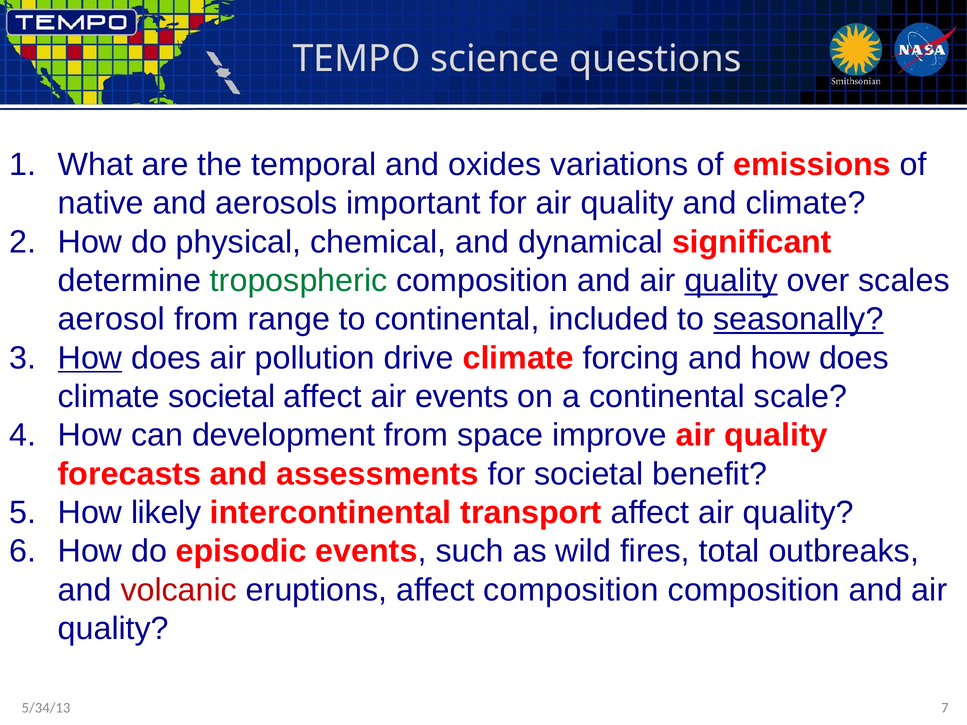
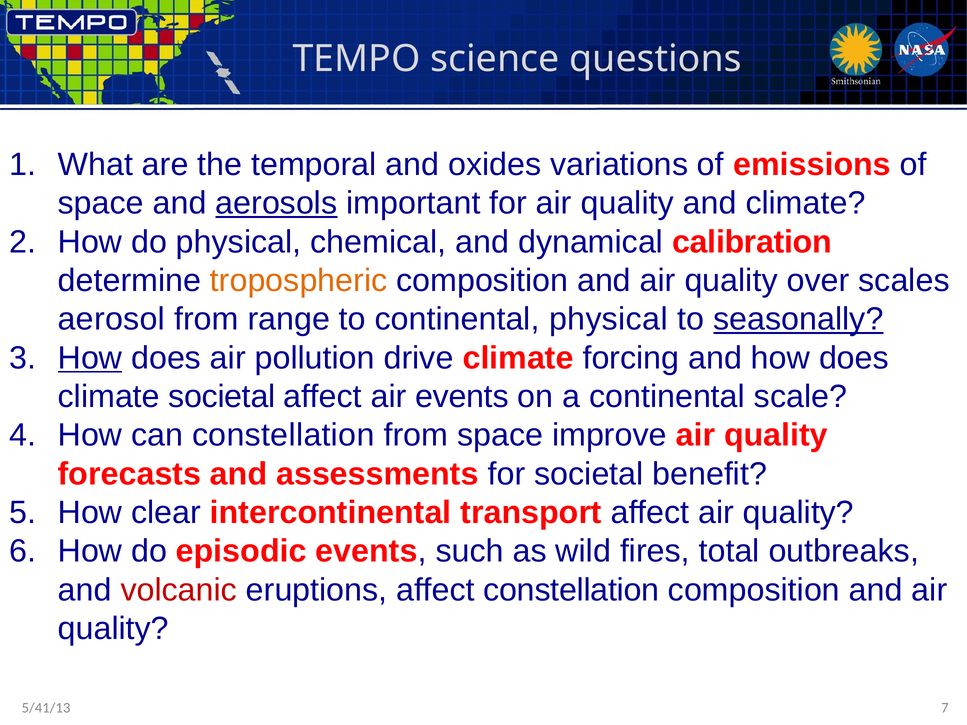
native: native -> space (101, 203)
aerosols underline: none -> present (276, 203)
significant: significant -> calibration (752, 242)
tropospheric colour: green -> orange (299, 281)
quality underline: present -> none (731, 281)
continental included: included -> physical (608, 319)
can development: development -> constellation (283, 435)
likely: likely -> clear (166, 513)
affect composition: composition -> constellation (571, 590)
5/34/13: 5/34/13 -> 5/41/13 (46, 708)
